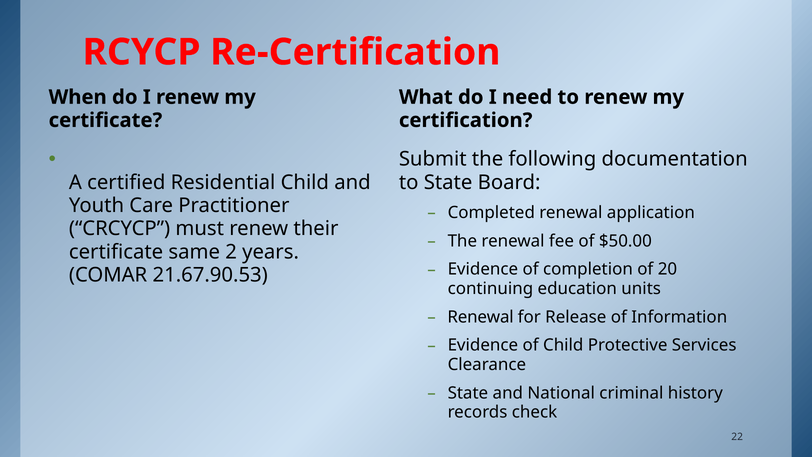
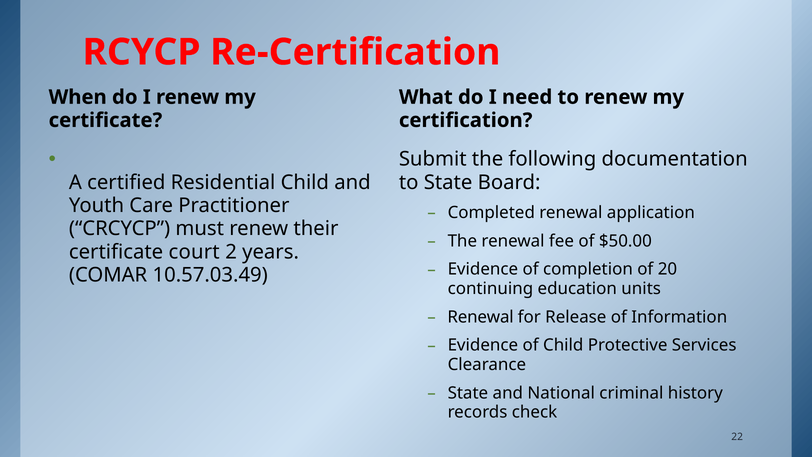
same: same -> court (194, 252)
21.67.90.53: 21.67.90.53 -> 10.57.03.49 (210, 275)
